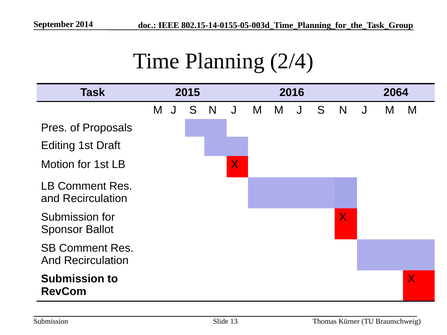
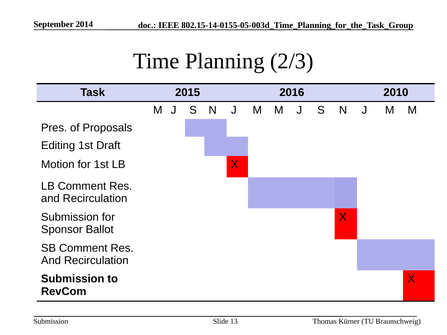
2/4: 2/4 -> 2/3 (292, 61)
2064: 2064 -> 2010 (396, 92)
